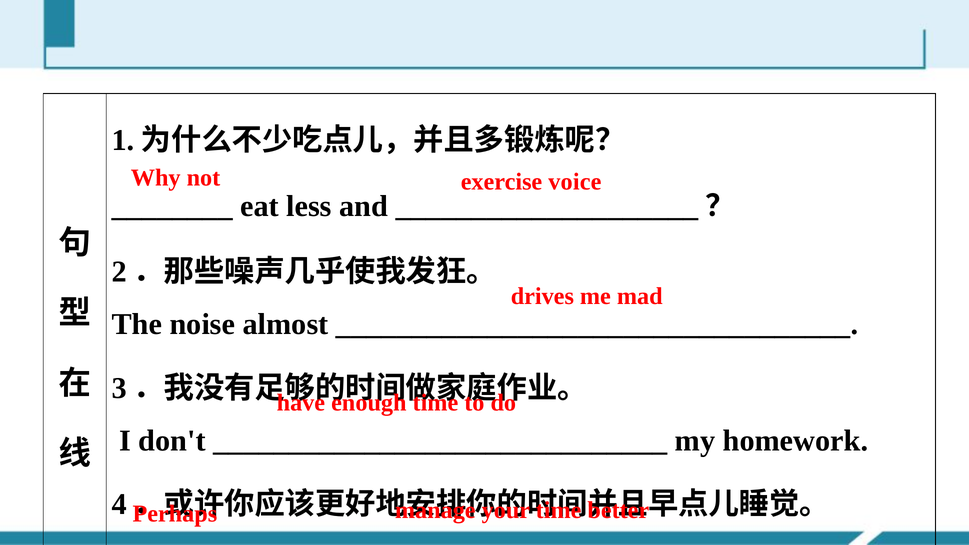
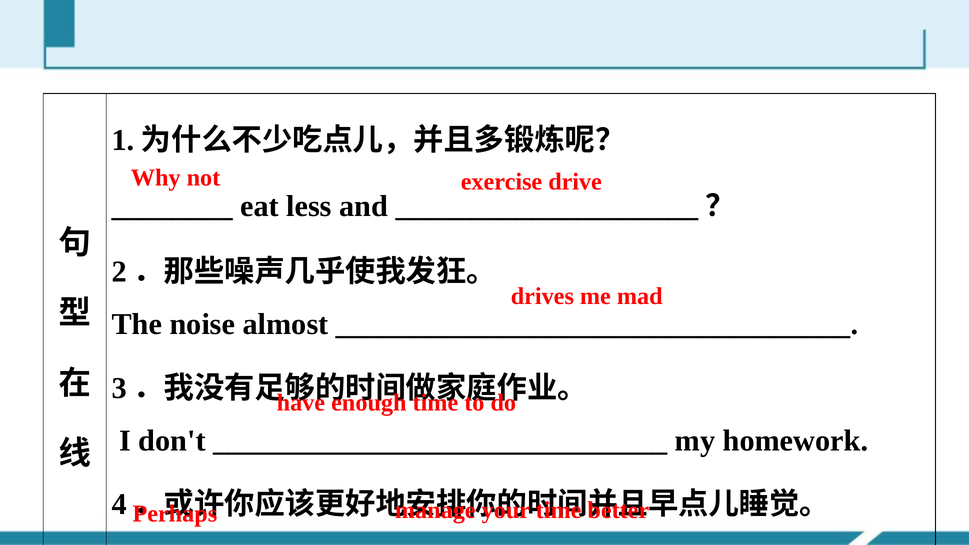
voice: voice -> drive (575, 182)
